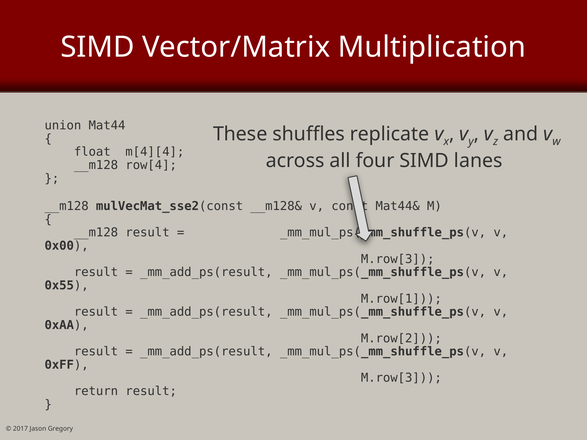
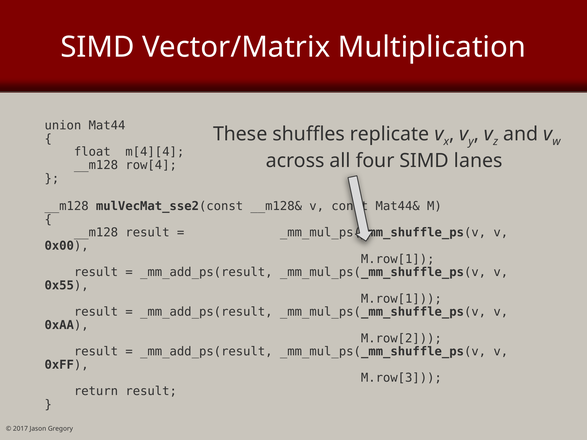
M.row[3: M.row[3 -> M.row[1 (398, 259)
